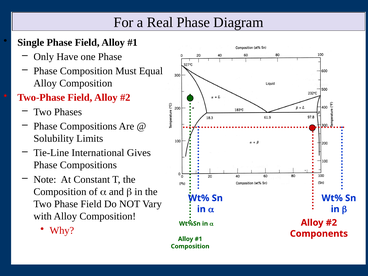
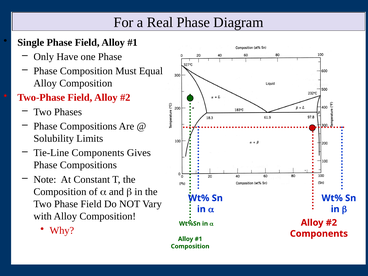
Tie-Line International: International -> Components (98, 153)
